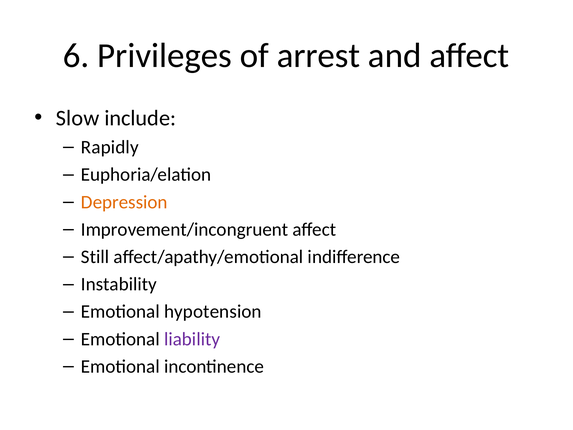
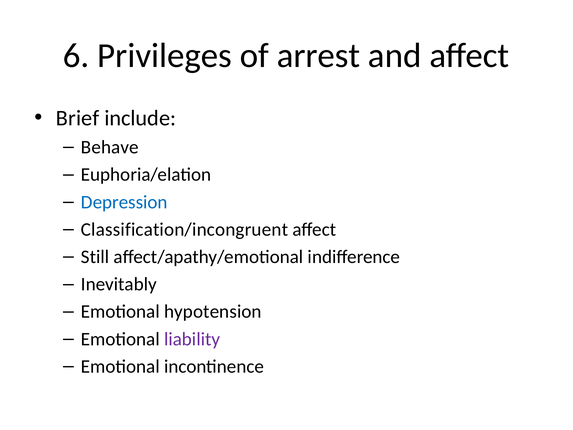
Slow: Slow -> Brief (78, 118)
Rapidly: Rapidly -> Behave (110, 147)
Depression colour: orange -> blue (124, 202)
Improvement/incongruent: Improvement/incongruent -> Classification/incongruent (185, 229)
Instability: Instability -> Inevitably (119, 284)
